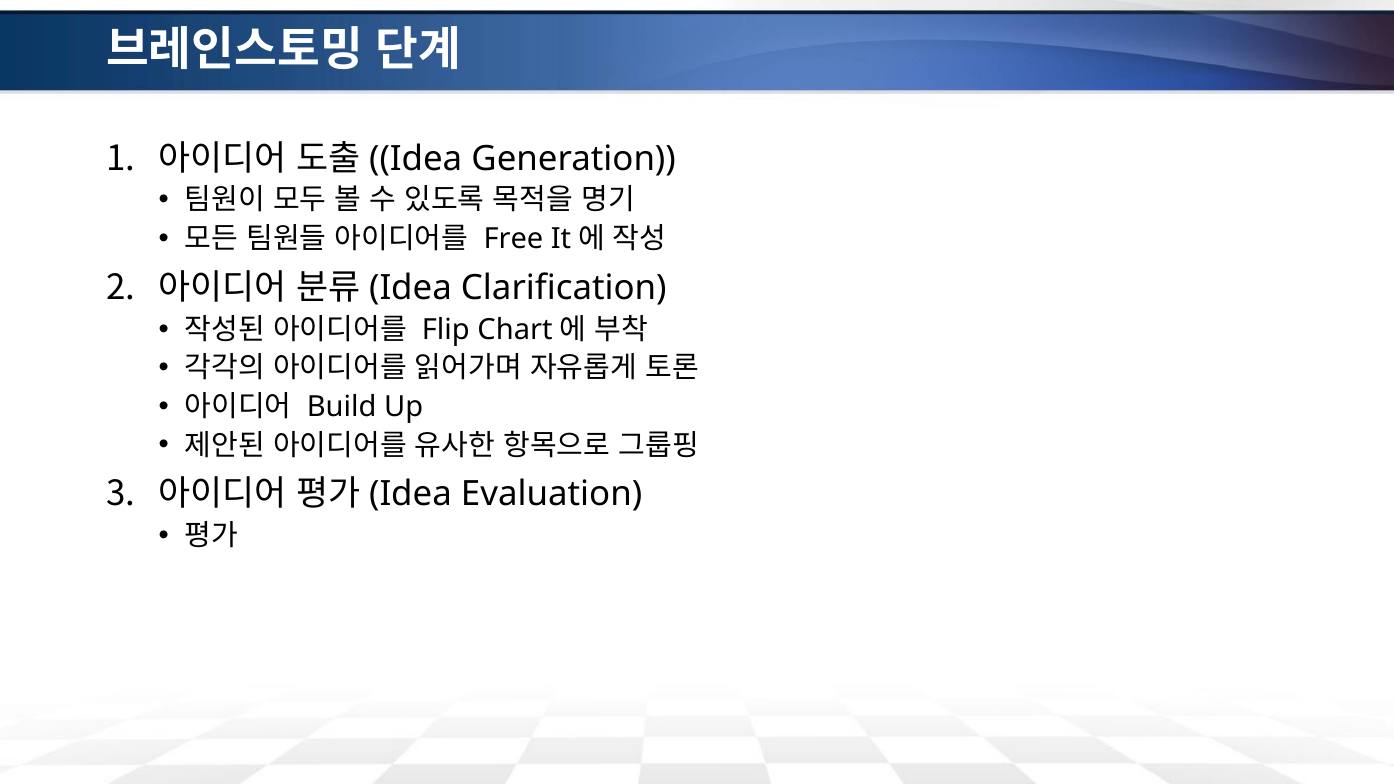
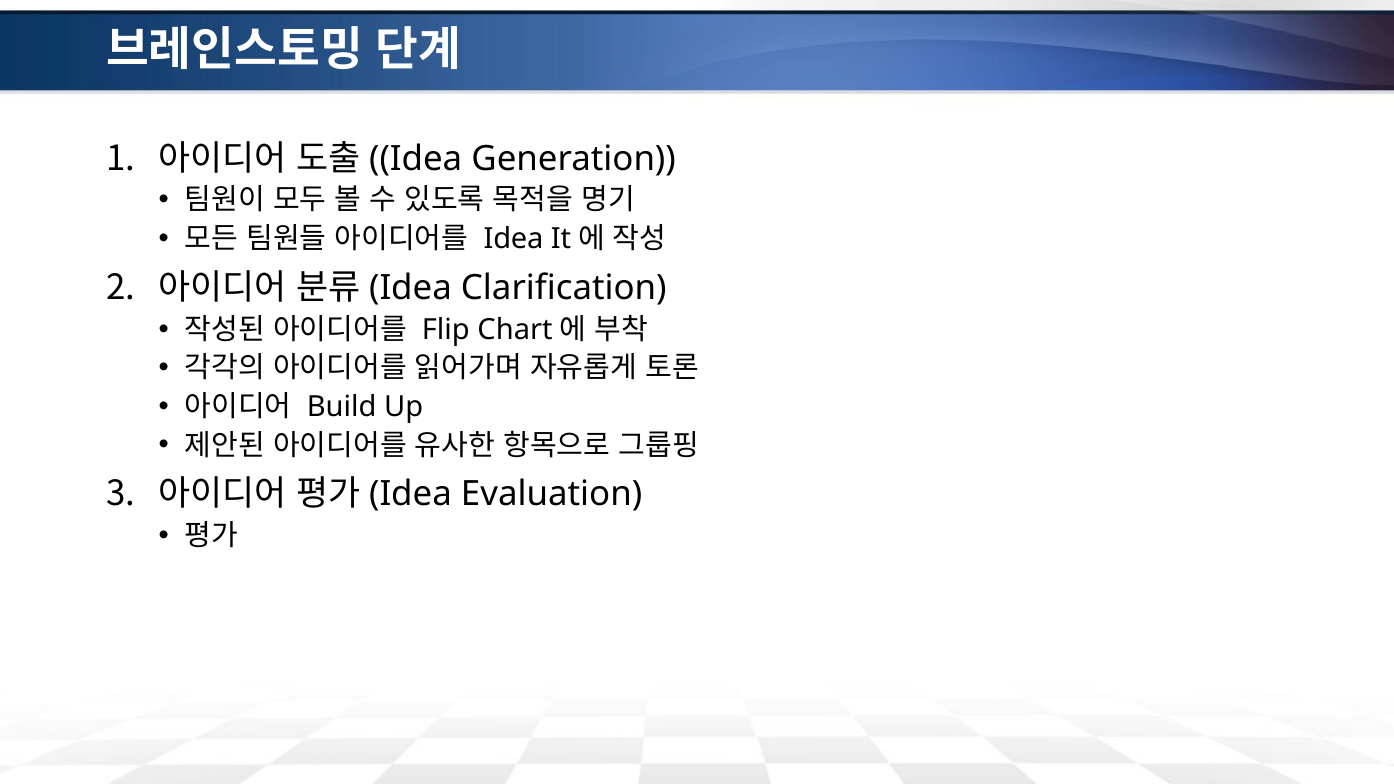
Free: Free -> Idea (514, 239)
